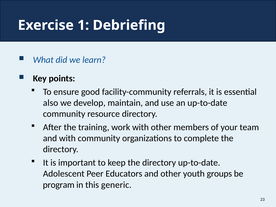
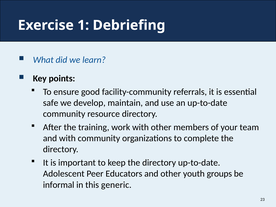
also: also -> safe (51, 103)
program: program -> informal (59, 185)
